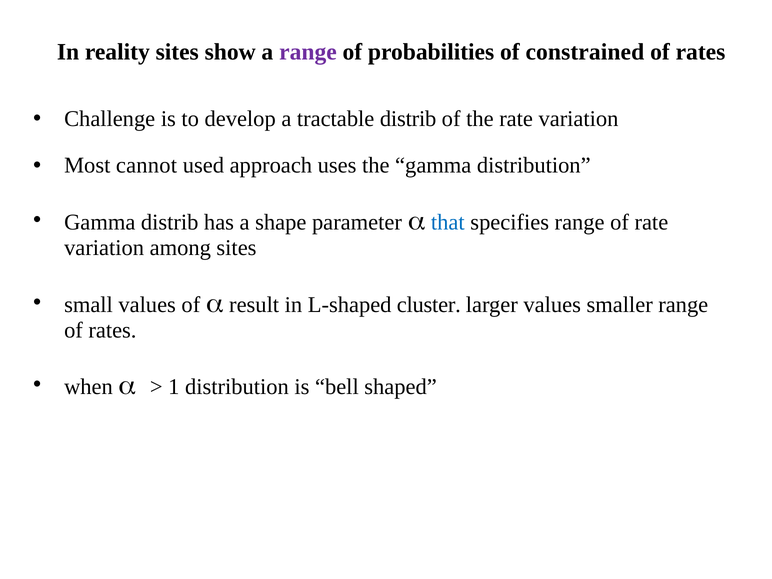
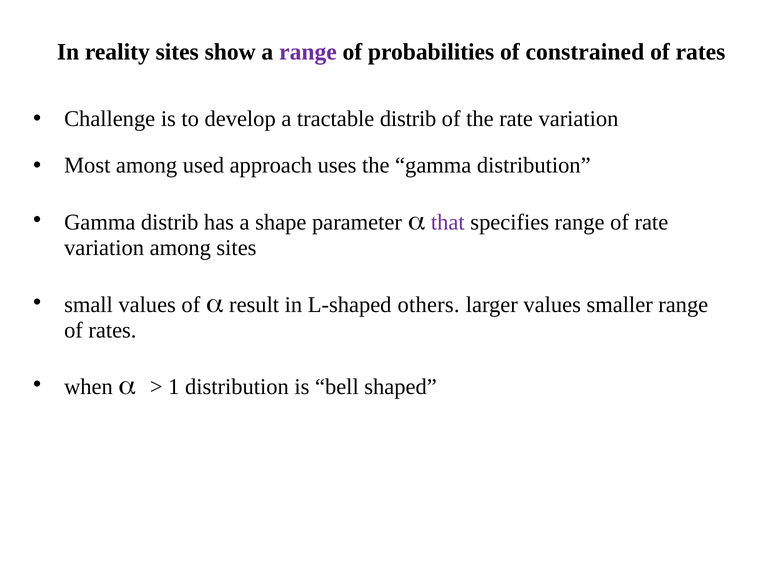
Most cannot: cannot -> among (147, 166)
that colour: blue -> purple (448, 222)
cluster: cluster -> others (429, 305)
